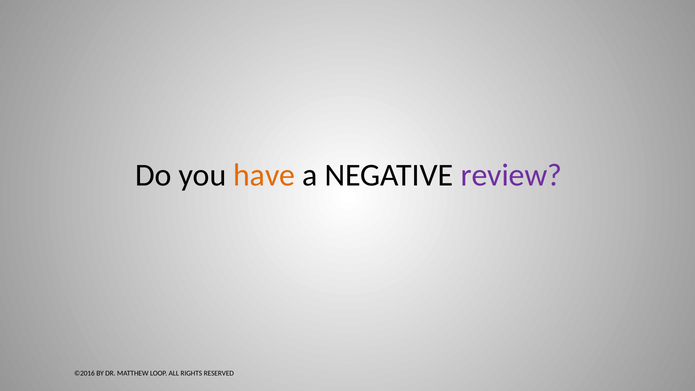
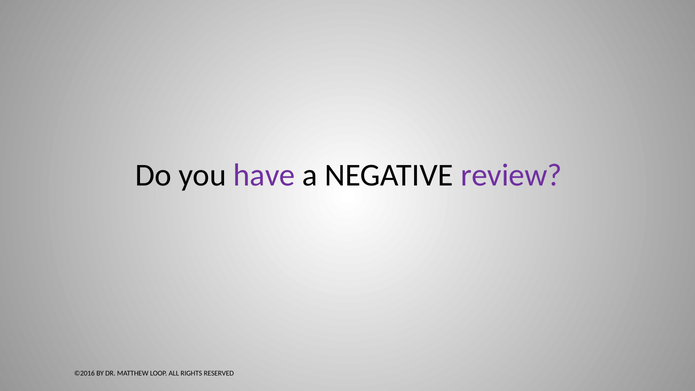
have colour: orange -> purple (264, 175)
